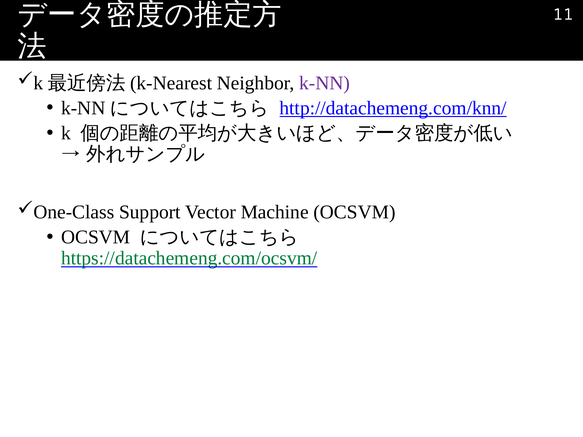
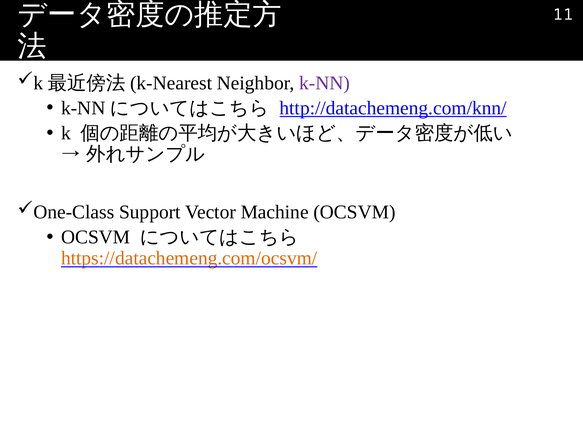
https://datachemeng.com/ocsvm/ colour: green -> orange (189, 258)
